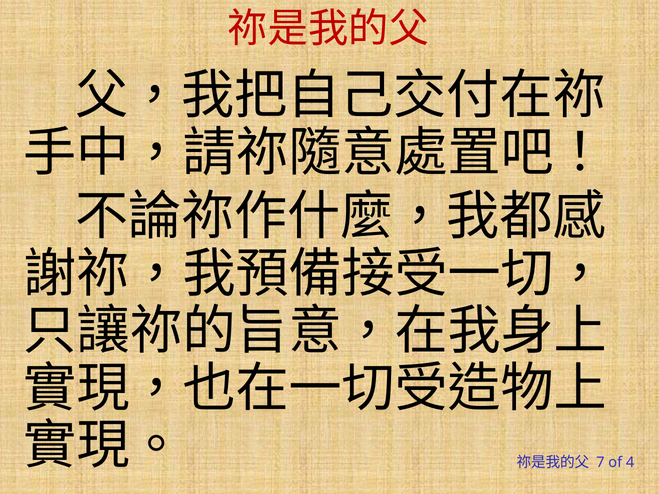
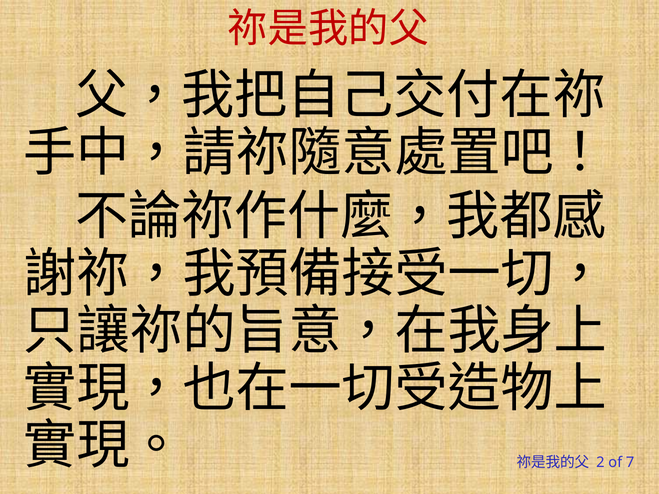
7: 7 -> 2 (600, 463)
4: 4 -> 7 (630, 463)
